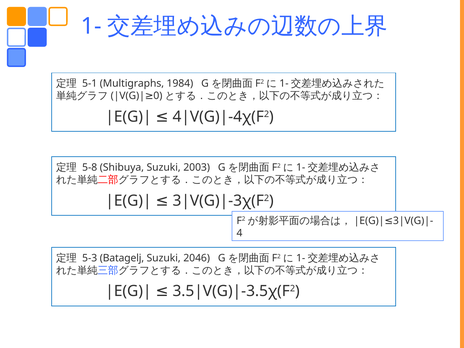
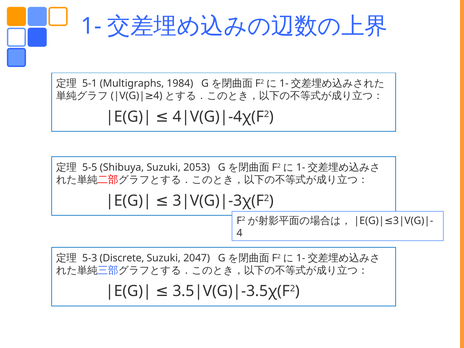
0: 0 -> 4 (158, 96)
5-8: 5-8 -> 5-5 (90, 168)
2003: 2003 -> 2053 (197, 168)
Batagelj: Batagelj -> Discrete (122, 258)
2046: 2046 -> 2047 (197, 258)
